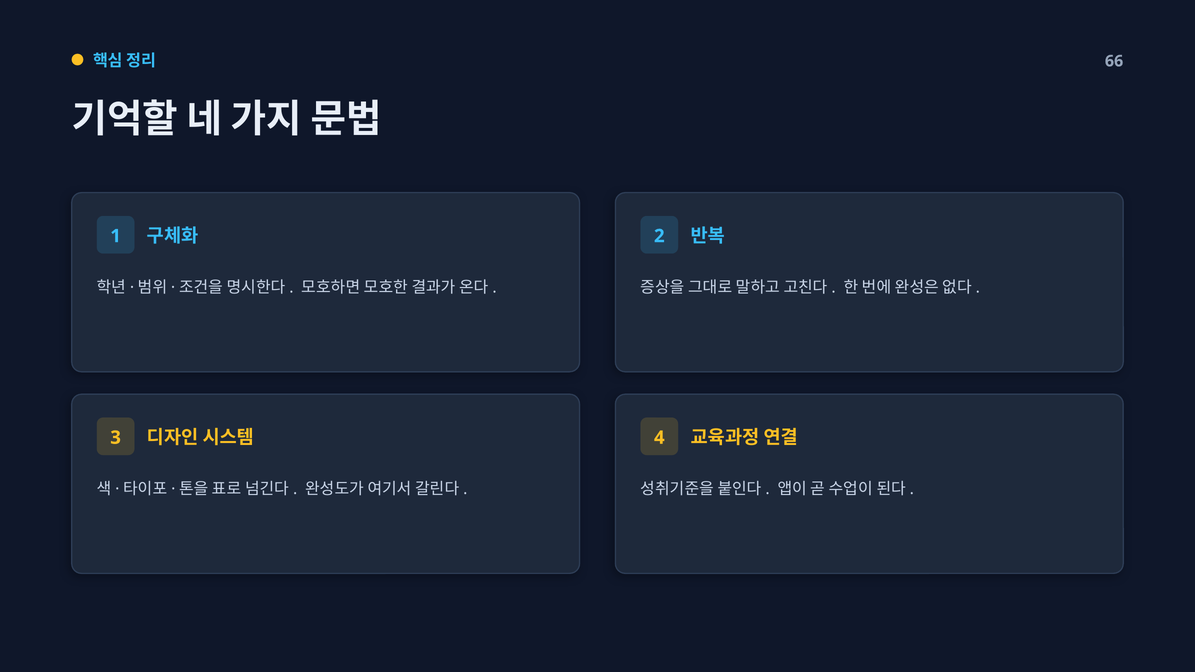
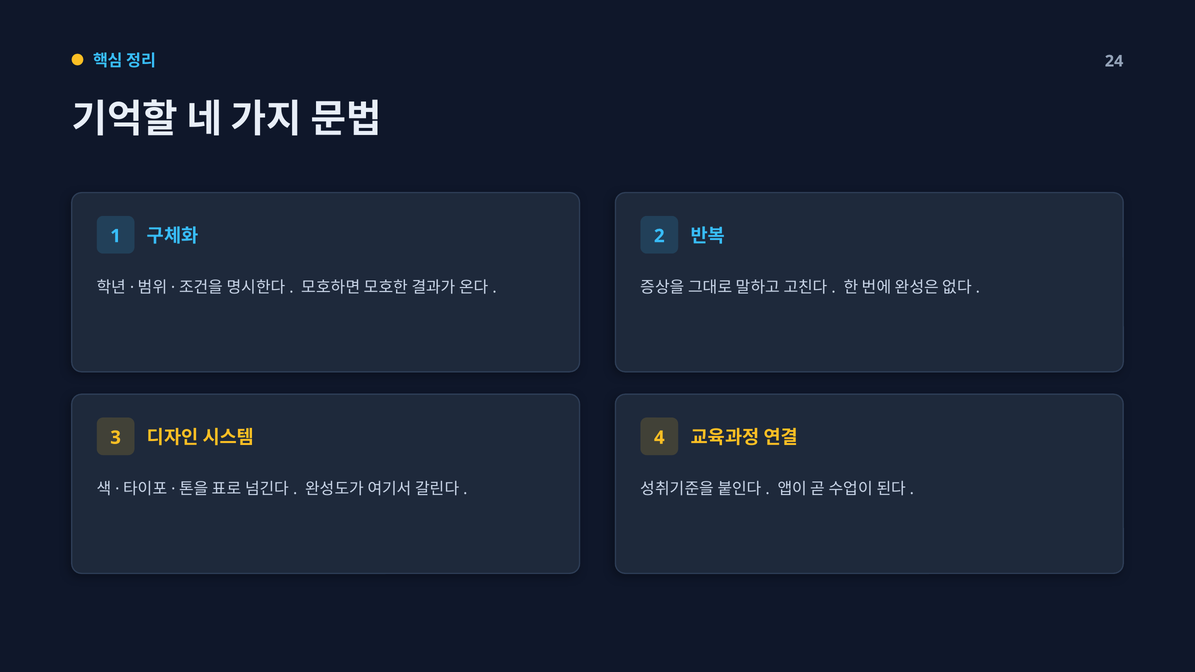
66: 66 -> 24 (1114, 61)
